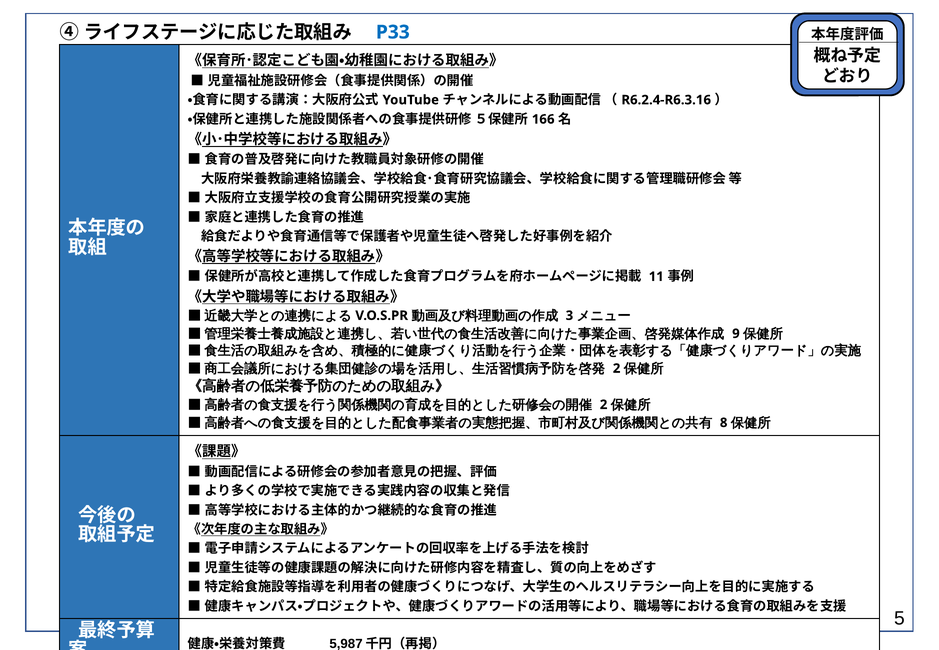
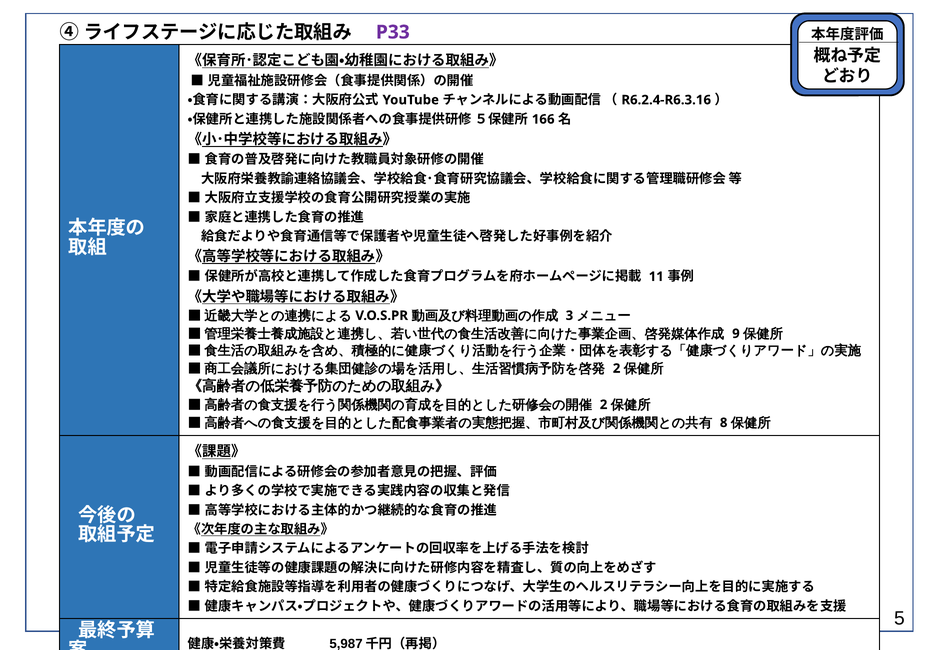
P33 colour: blue -> purple (393, 32)
